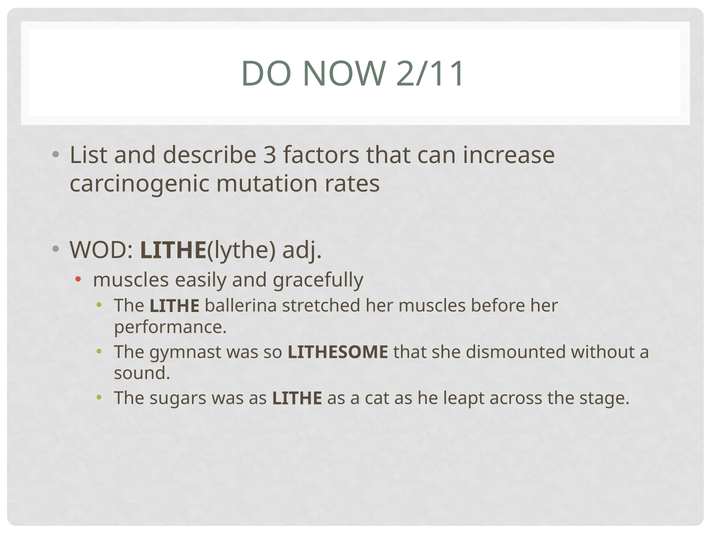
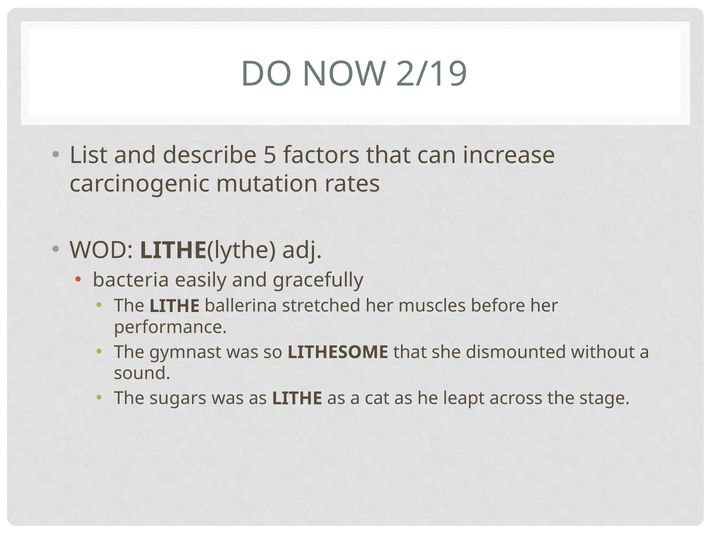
2/11: 2/11 -> 2/19 (432, 75)
3: 3 -> 5 (270, 156)
muscles: muscles -> bacteria (131, 280)
